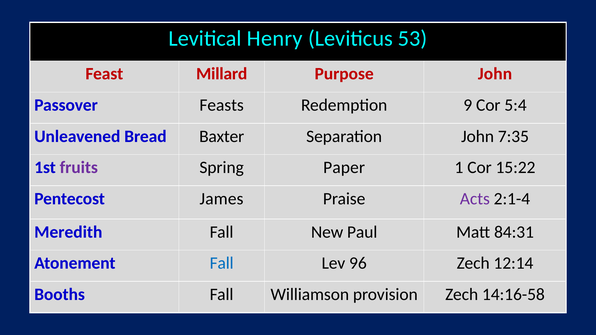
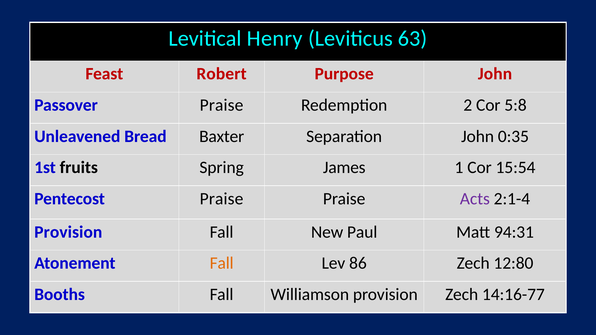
53: 53 -> 63 (413, 39)
Millard: Millard -> Robert (222, 74)
Passover Feasts: Feasts -> Praise (222, 105)
9: 9 -> 2 (468, 105)
5:4: 5:4 -> 5:8 (516, 105)
7:35: 7:35 -> 0:35 (513, 136)
fruits colour: purple -> black (79, 168)
Paper: Paper -> James (344, 168)
15:22: 15:22 -> 15:54 (516, 168)
Pentecost James: James -> Praise (222, 199)
Meredith: Meredith -> Provision (68, 232)
84:31: 84:31 -> 94:31 (514, 232)
Fall colour: blue -> orange (222, 263)
96: 96 -> 86 (358, 263)
12:14: 12:14 -> 12:80 (513, 263)
14:16-58: 14:16-58 -> 14:16-77 (513, 295)
